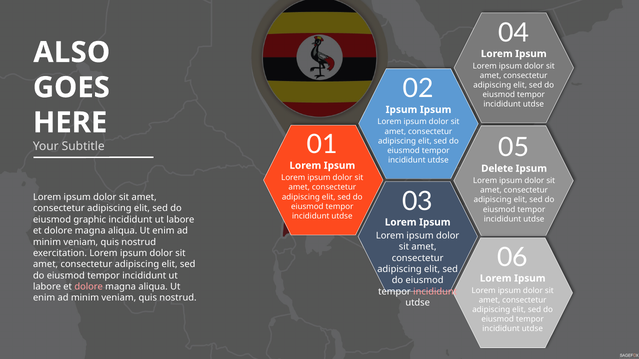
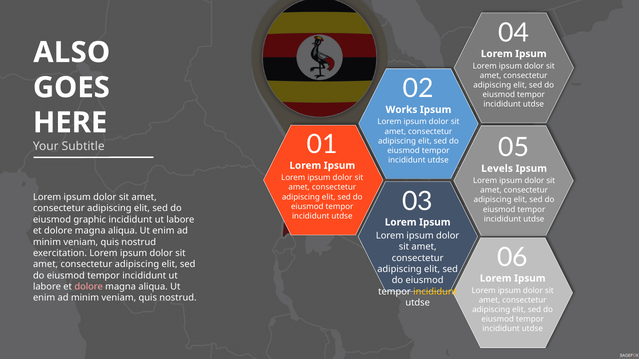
Ipsum: Ipsum -> Works (401, 110)
Delete: Delete -> Levels (497, 169)
incididunt colour: pink -> yellow (435, 292)
